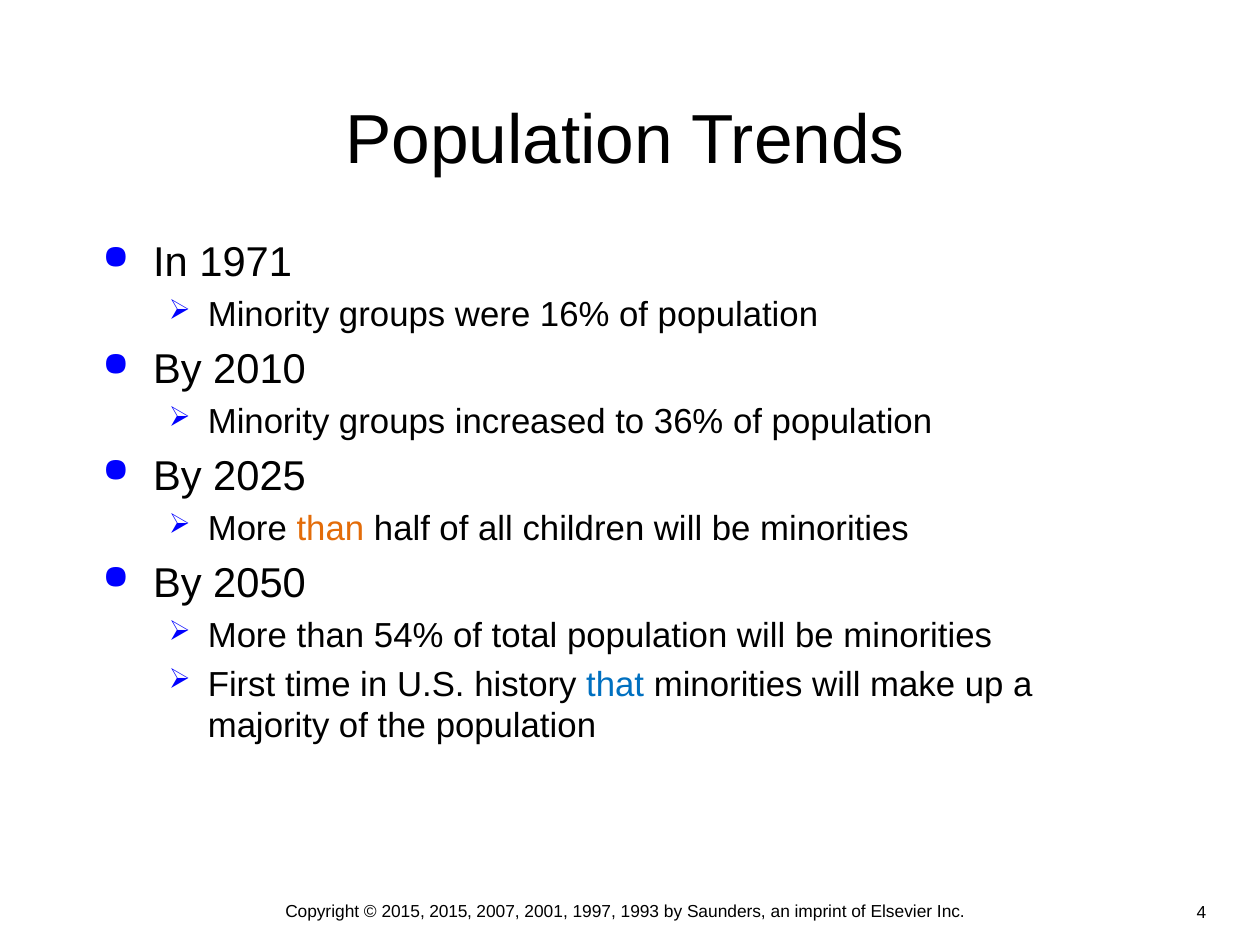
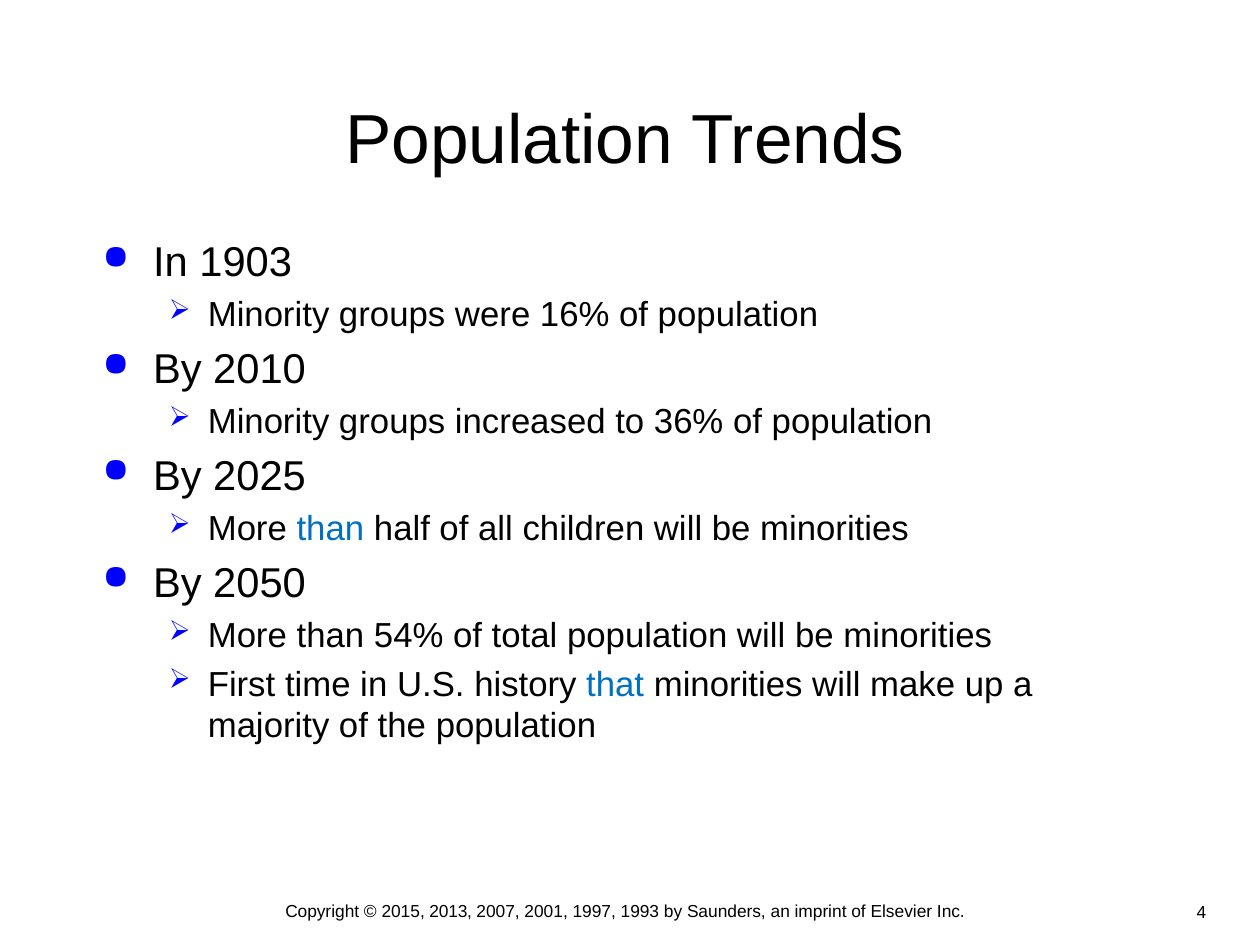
1971: 1971 -> 1903 (246, 263)
than colour: orange -> blue (330, 530)
2015 2015: 2015 -> 2013 (451, 913)
